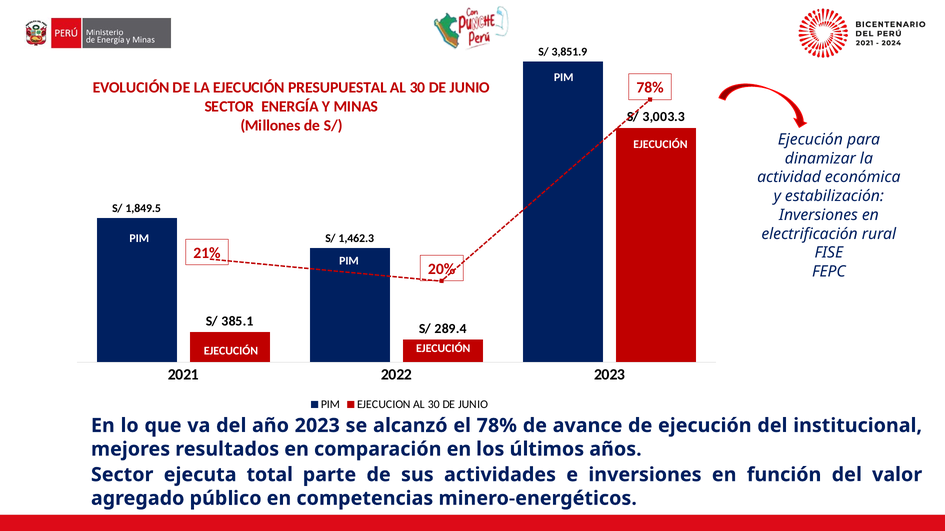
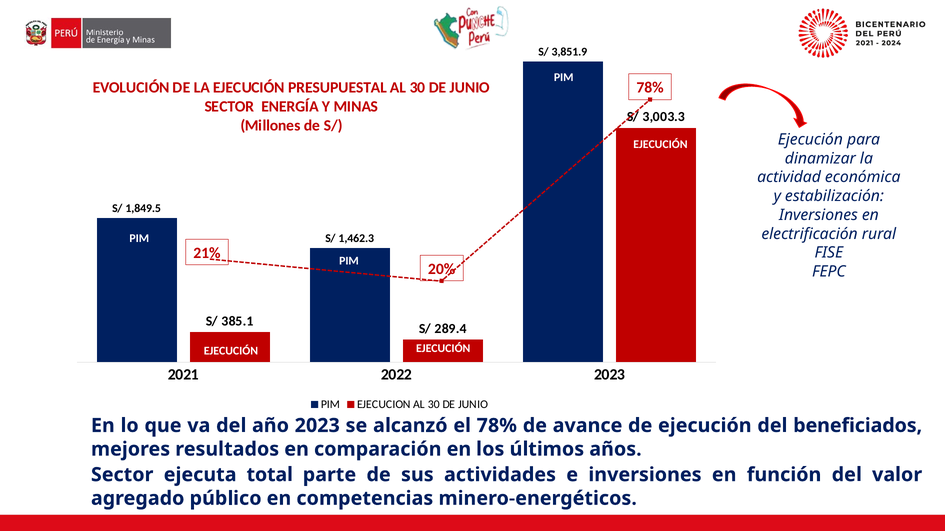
institucional: institucional -> beneficiados (858, 426)
